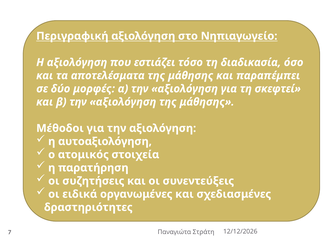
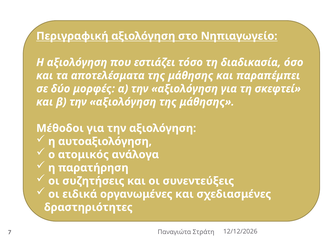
στοιχεία: στοιχεία -> ανάλογα (135, 155)
